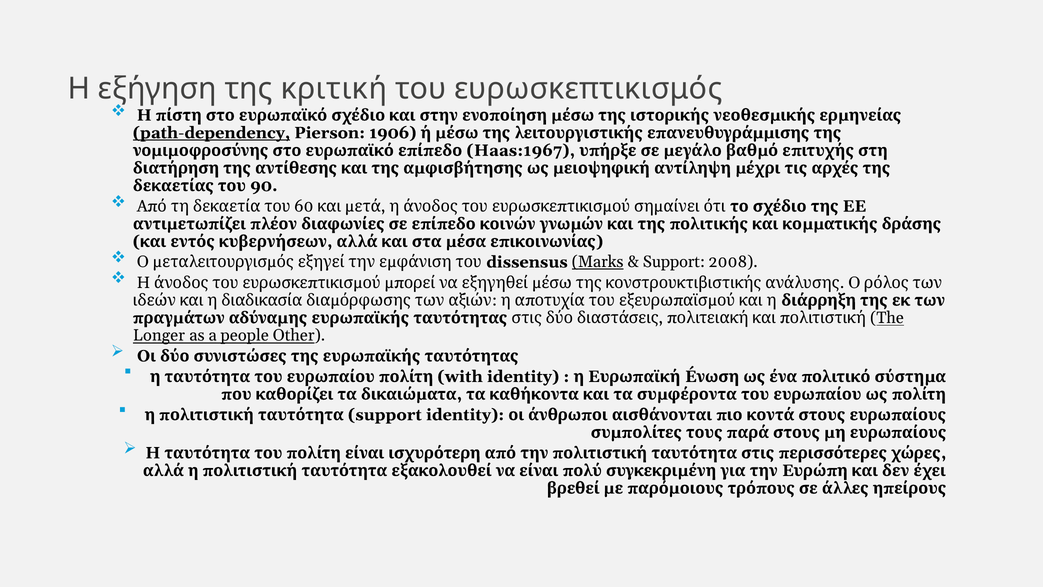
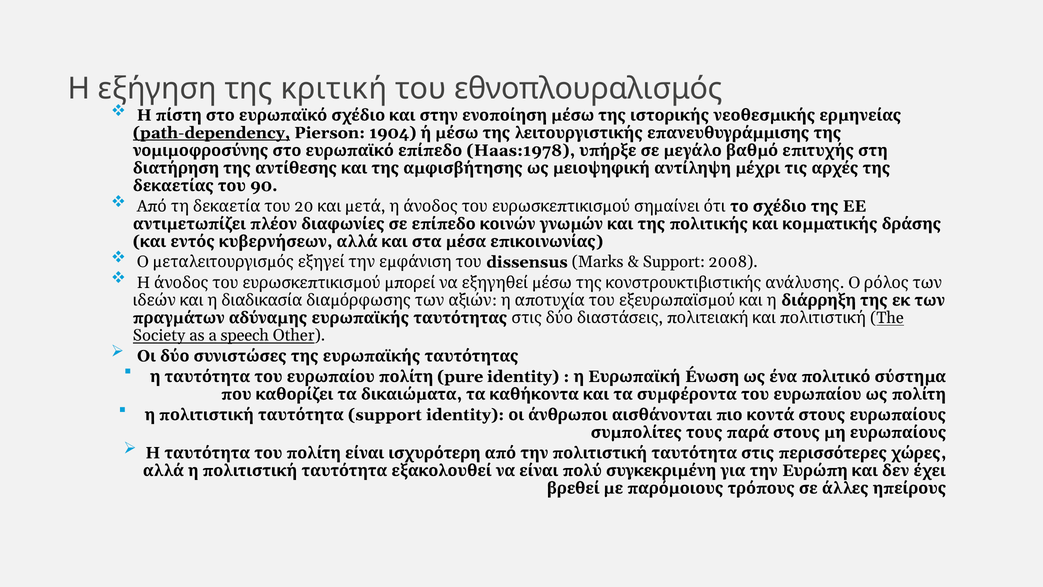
ευρωσκεπτικισμός: ευρωσκεπτικισμός -> εθνοπλουραλισμός (588, 89)
1906: 1906 -> 1904 (393, 133)
Haas:1967: Haas:1967 -> Haas:1978 (521, 150)
60: 60 -> 20 (304, 206)
Marks underline: present -> none (598, 262)
Longer: Longer -> Society (159, 335)
people: people -> speech (245, 335)
with: with -> pure (460, 376)
